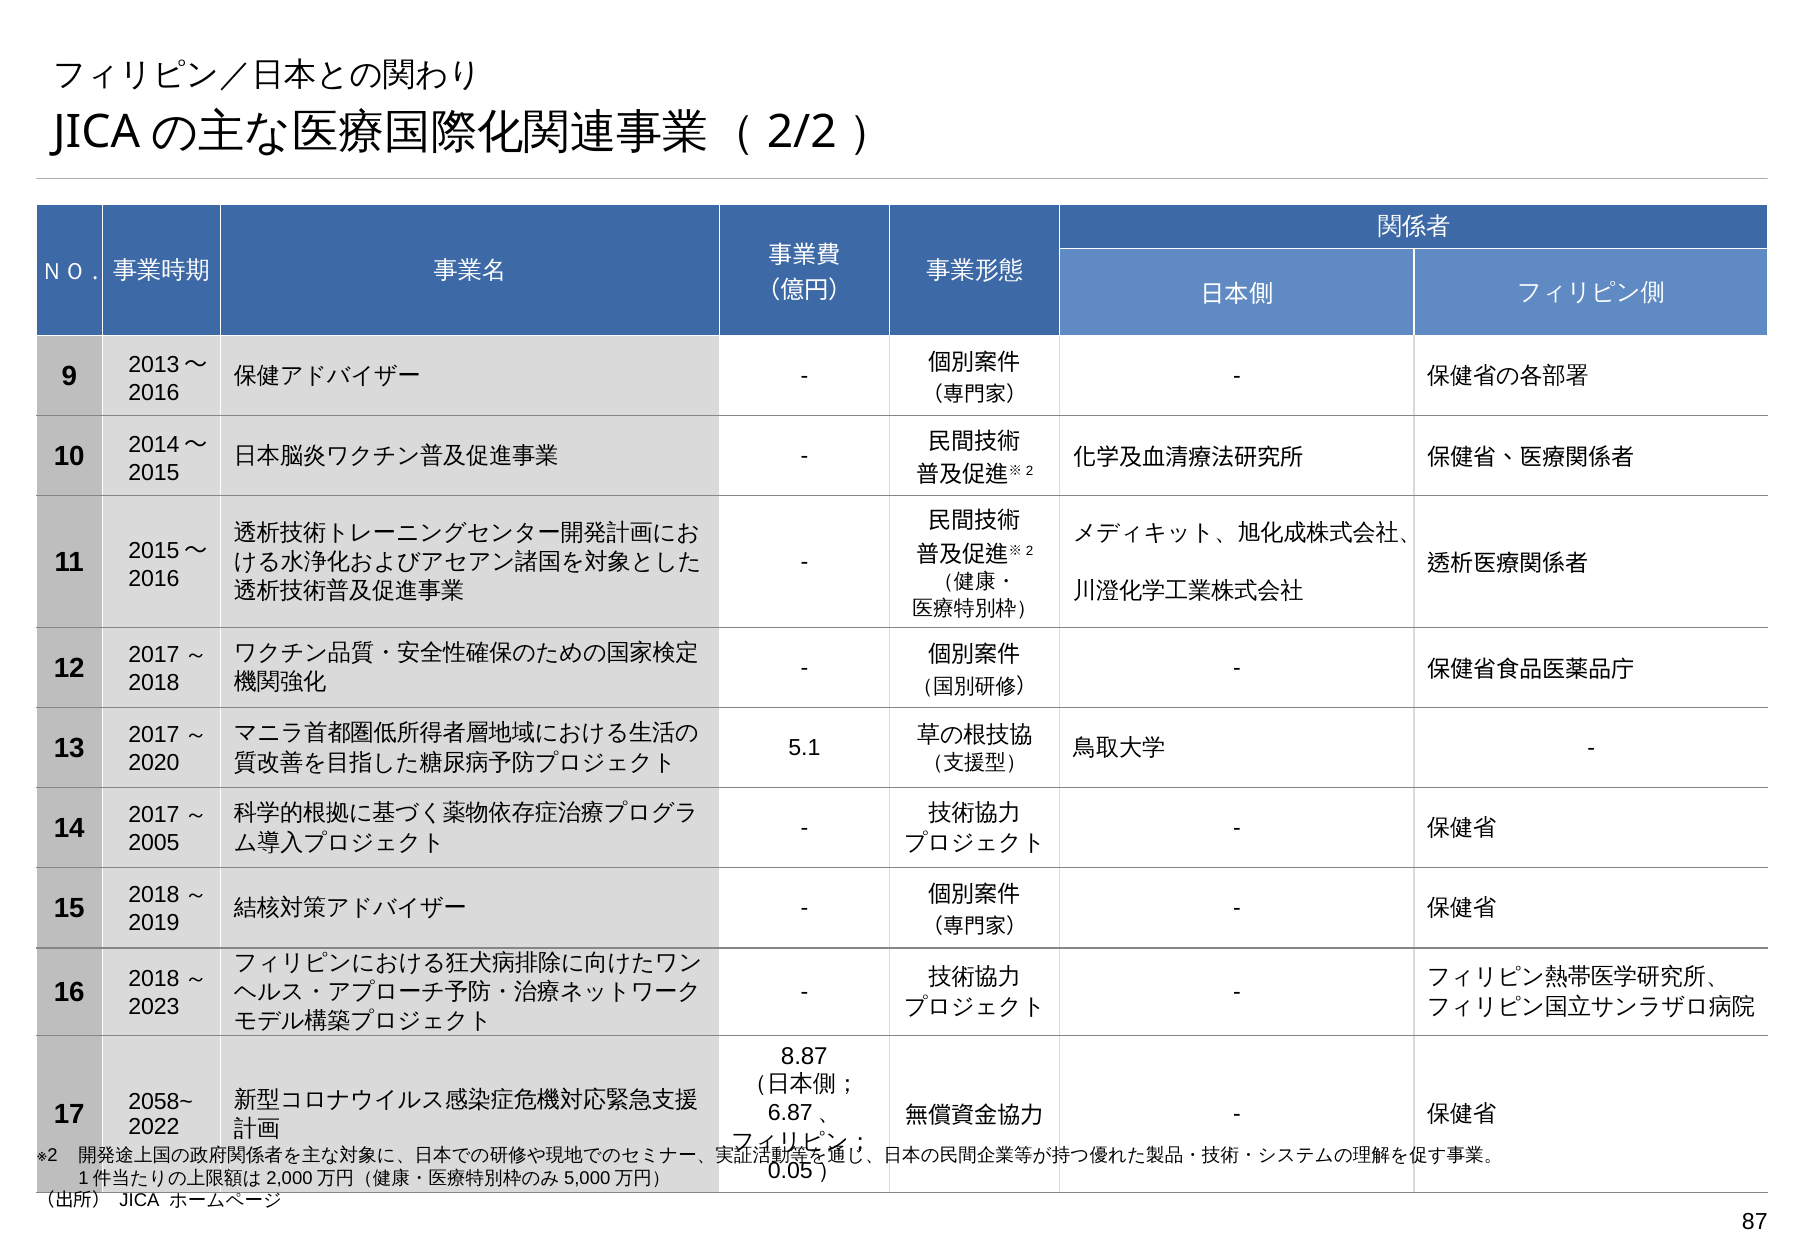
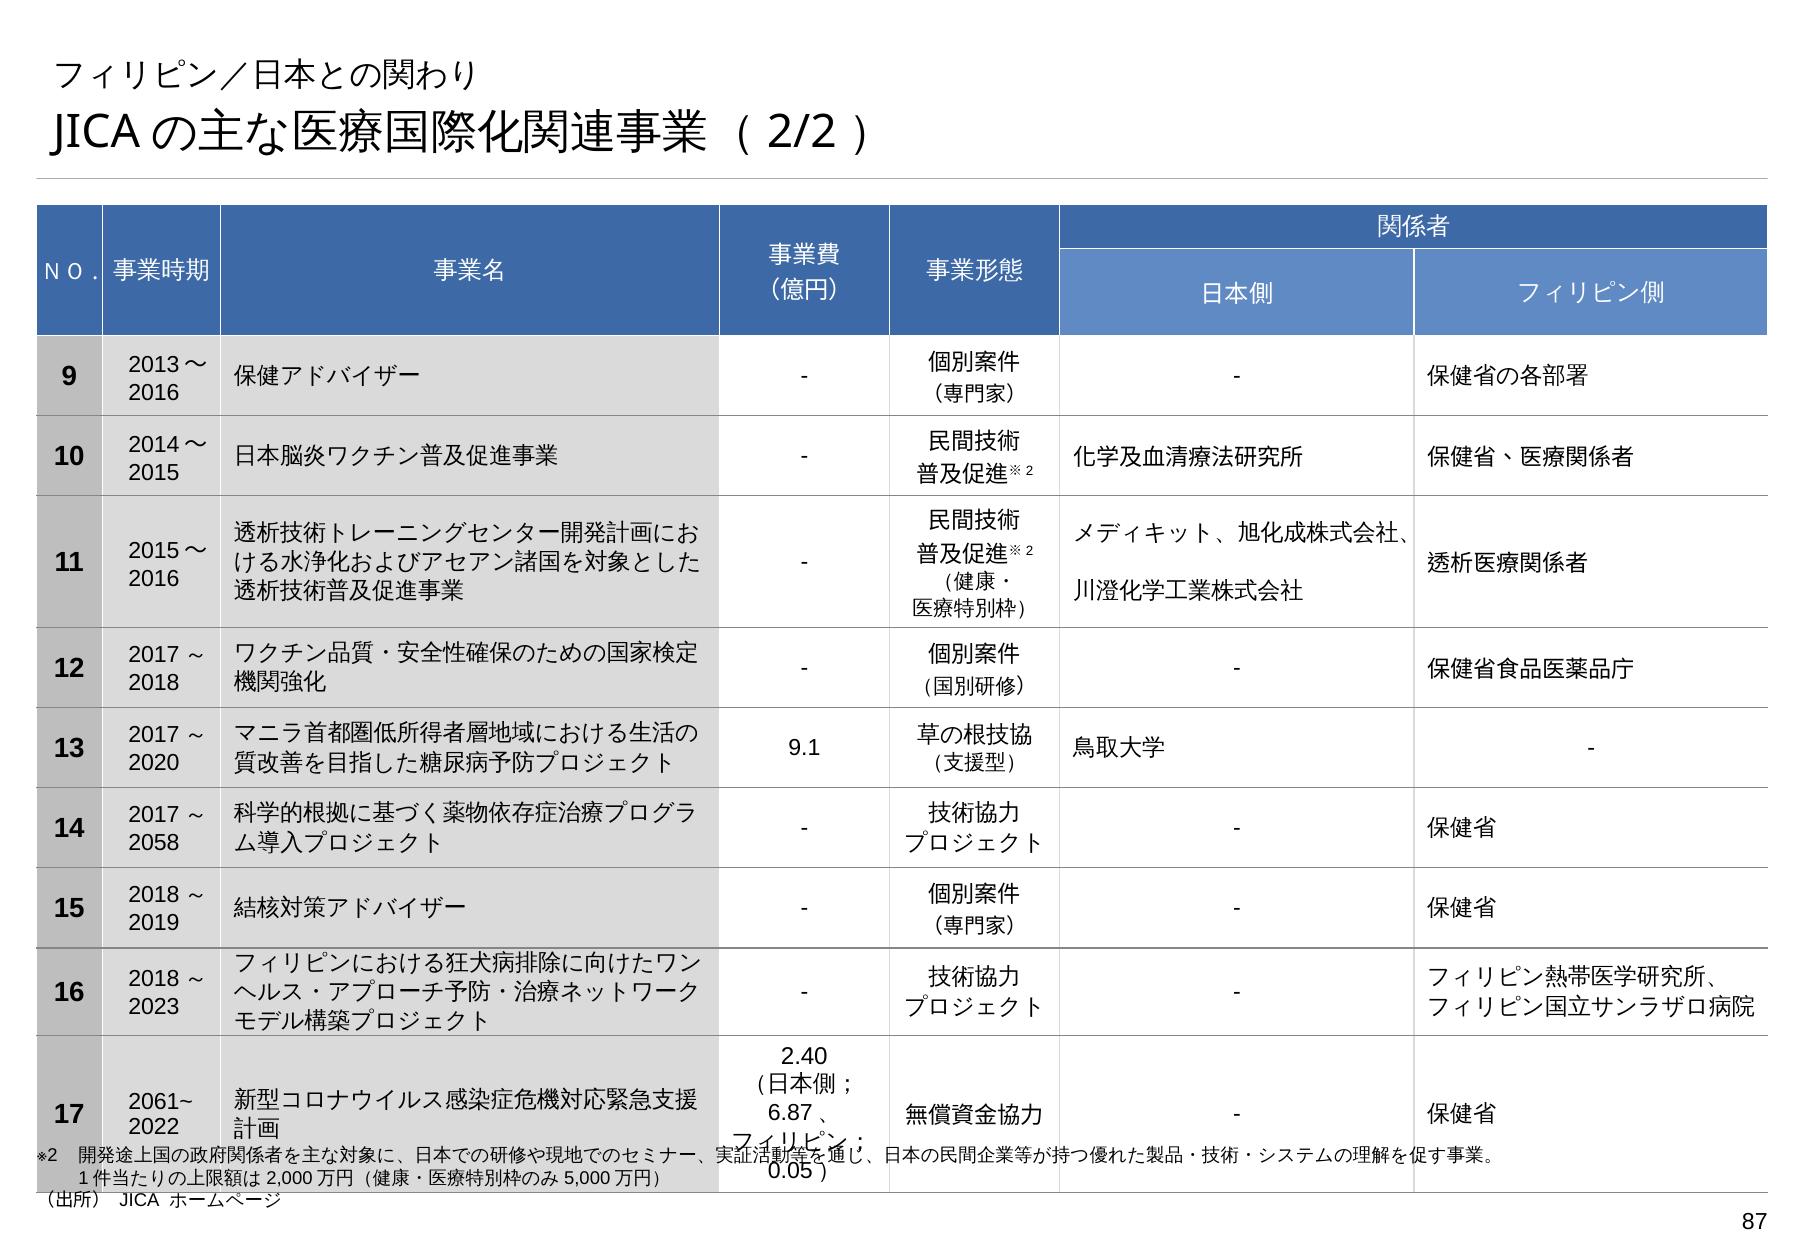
5.1: 5.1 -> 9.1 (804, 748)
2005: 2005 -> 2058 (154, 843)
8.87: 8.87 -> 2.40 (804, 1056)
2058~: 2058~ -> 2061~ (161, 1101)
